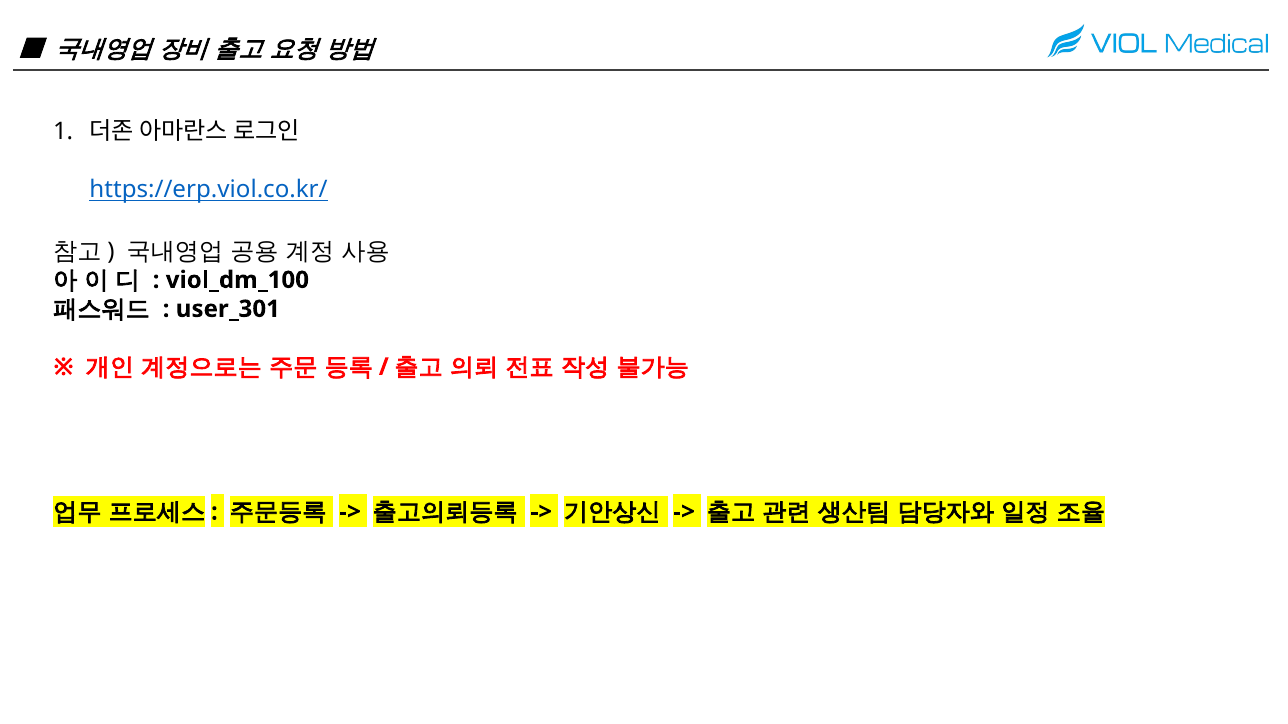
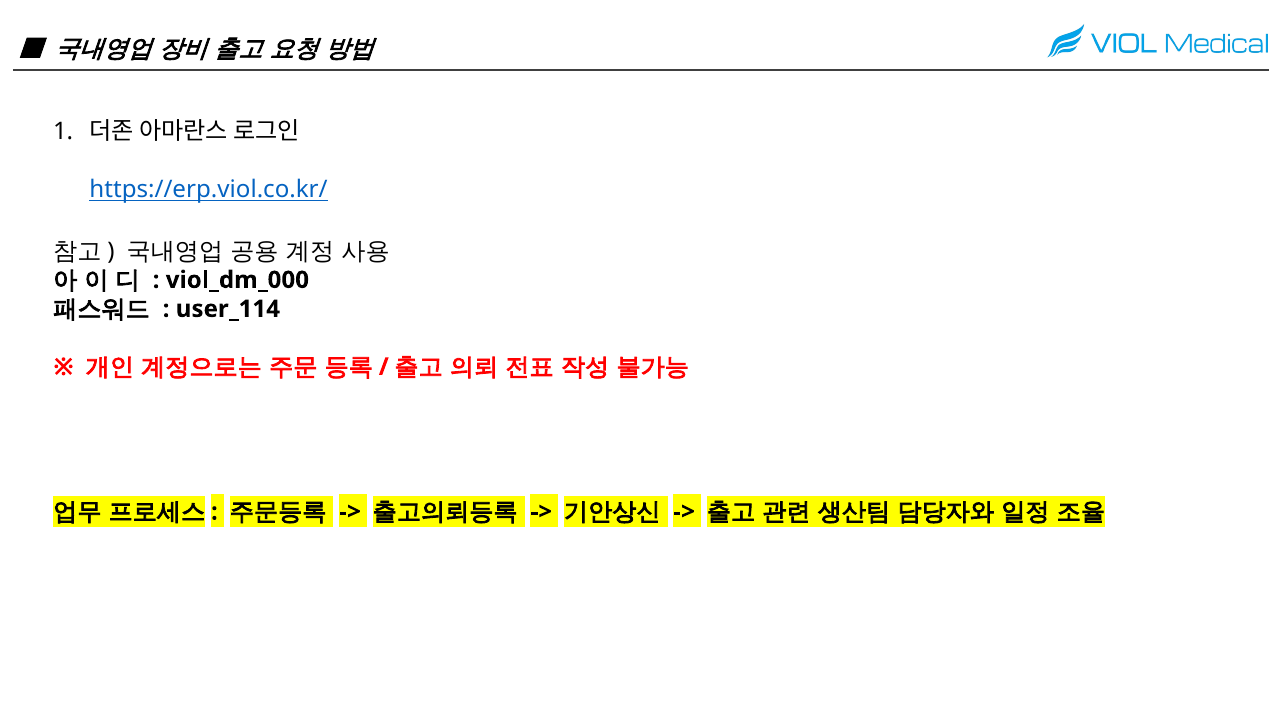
viol_dm_100: viol_dm_100 -> viol_dm_000 (237, 280)
user_301: user_301 -> user_114 (228, 309)
